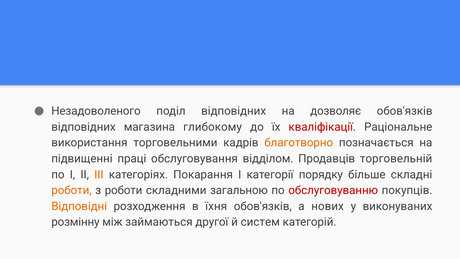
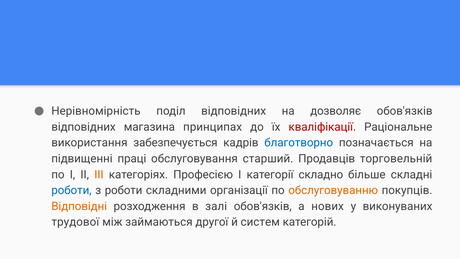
Незадоволеного: Незадоволеного -> Нерівномірність (96, 111)
глибокому: глибокому -> принципах (213, 127)
торговельними: торговельними -> забезпечується (175, 143)
благотворно colour: orange -> blue (299, 143)
відділом: відділом -> старший (268, 159)
Покарання: Покарання -> Професією (203, 174)
порядку: порядку -> складно (321, 174)
роботи colour: orange -> blue (71, 190)
загальною: загальною -> організації (239, 190)
обслуговуванню colour: red -> orange (333, 190)
їхня: їхня -> залі (216, 206)
розмінну: розмінну -> трудової (75, 222)
